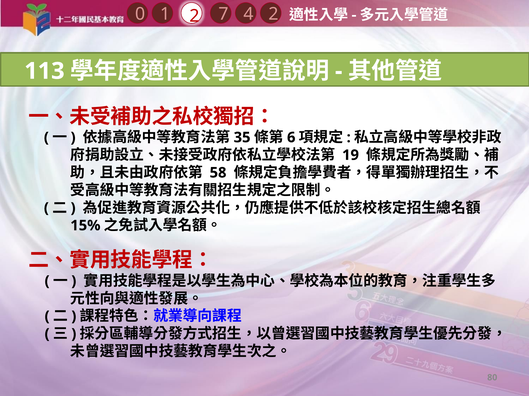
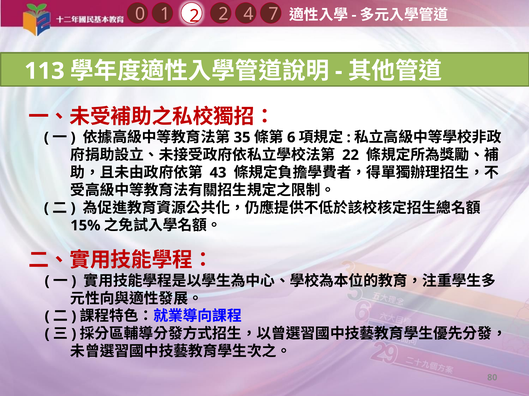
4 2: 2 -> 7 (274, 14)
2 7: 7 -> 2 (224, 14)
19: 19 -> 22 (351, 155)
58: 58 -> 43 (218, 173)
